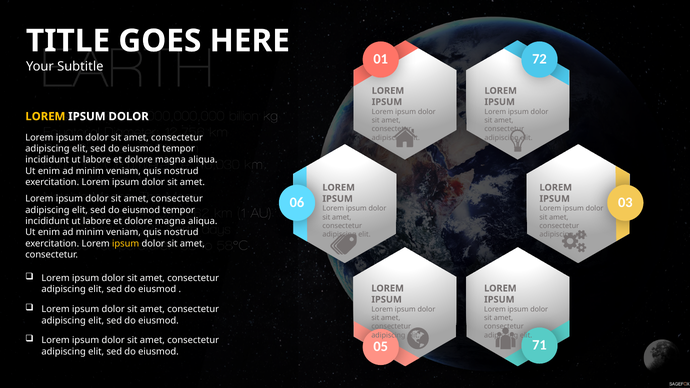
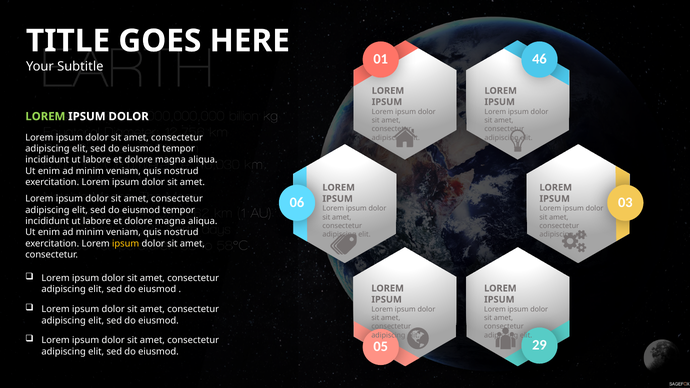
72: 72 -> 46 (539, 59)
LOREM colour: yellow -> light green (45, 116)
71: 71 -> 29 (539, 345)
